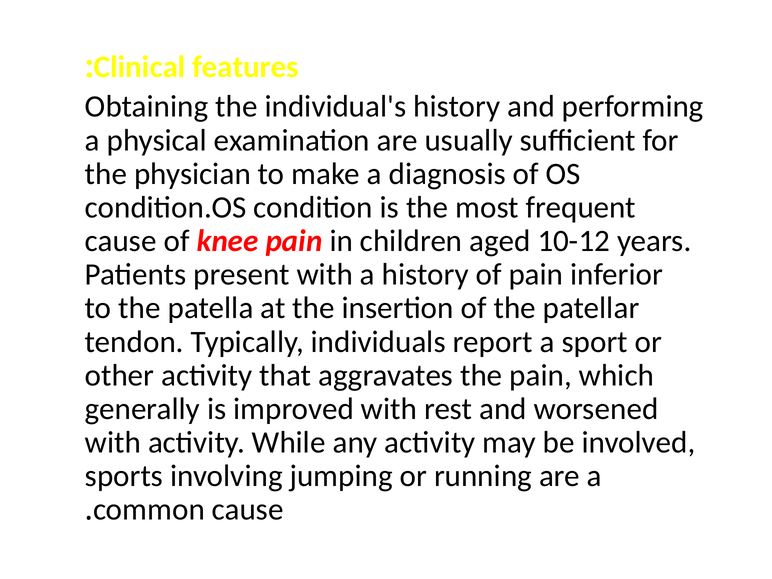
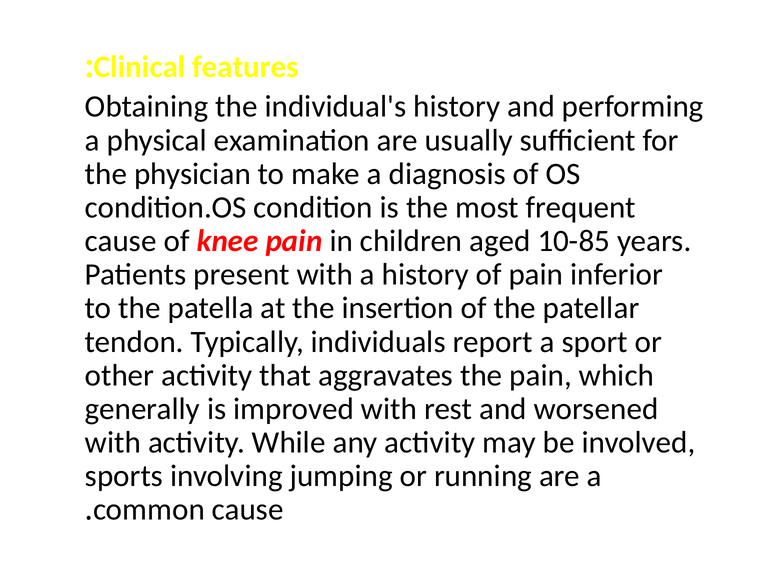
10-12: 10-12 -> 10-85 (574, 241)
